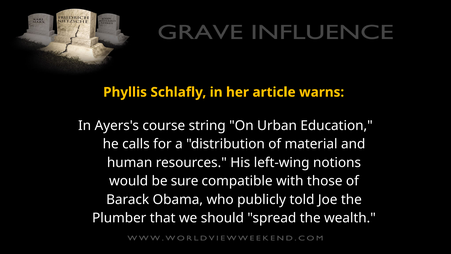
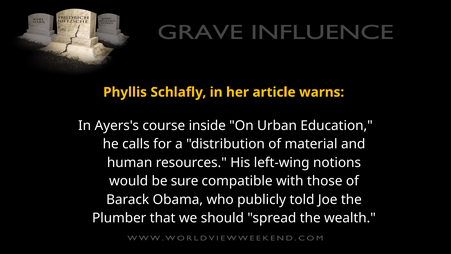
string: string -> inside (207, 126)
